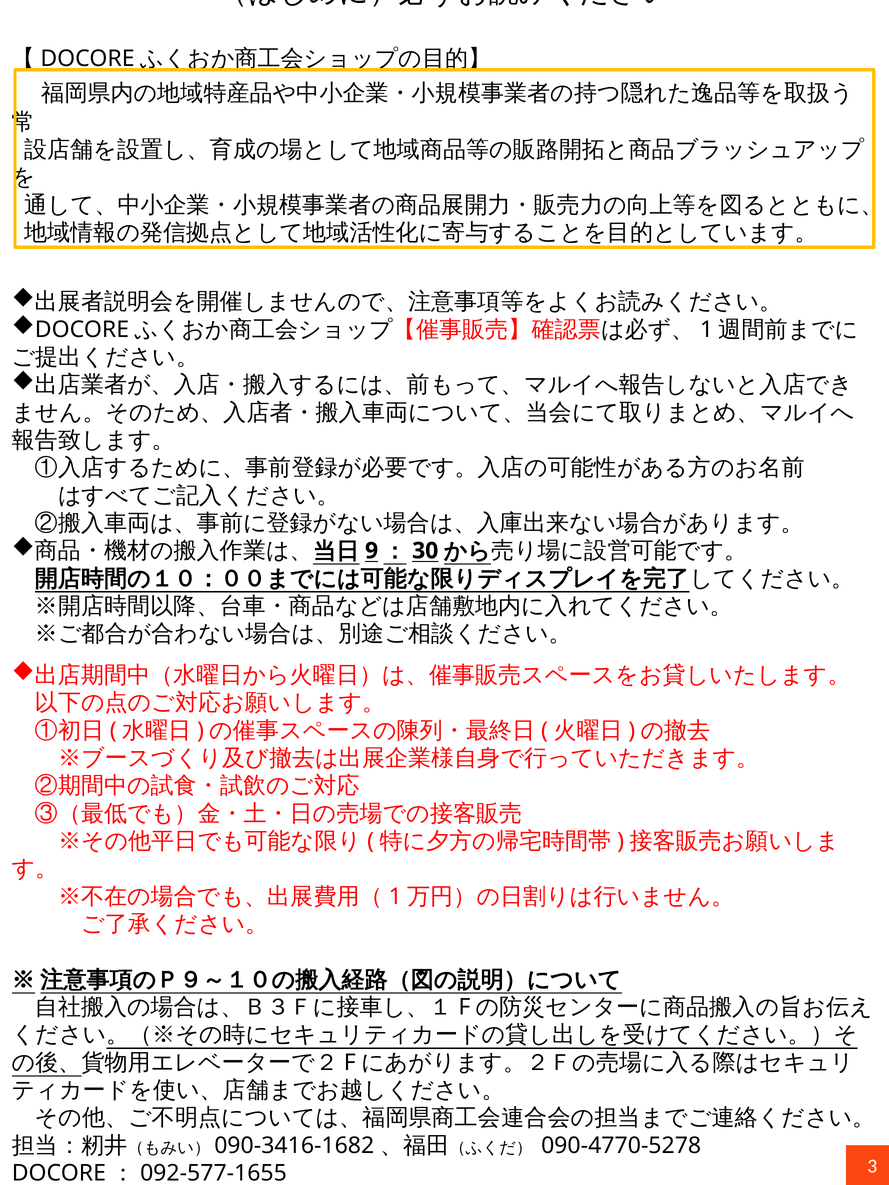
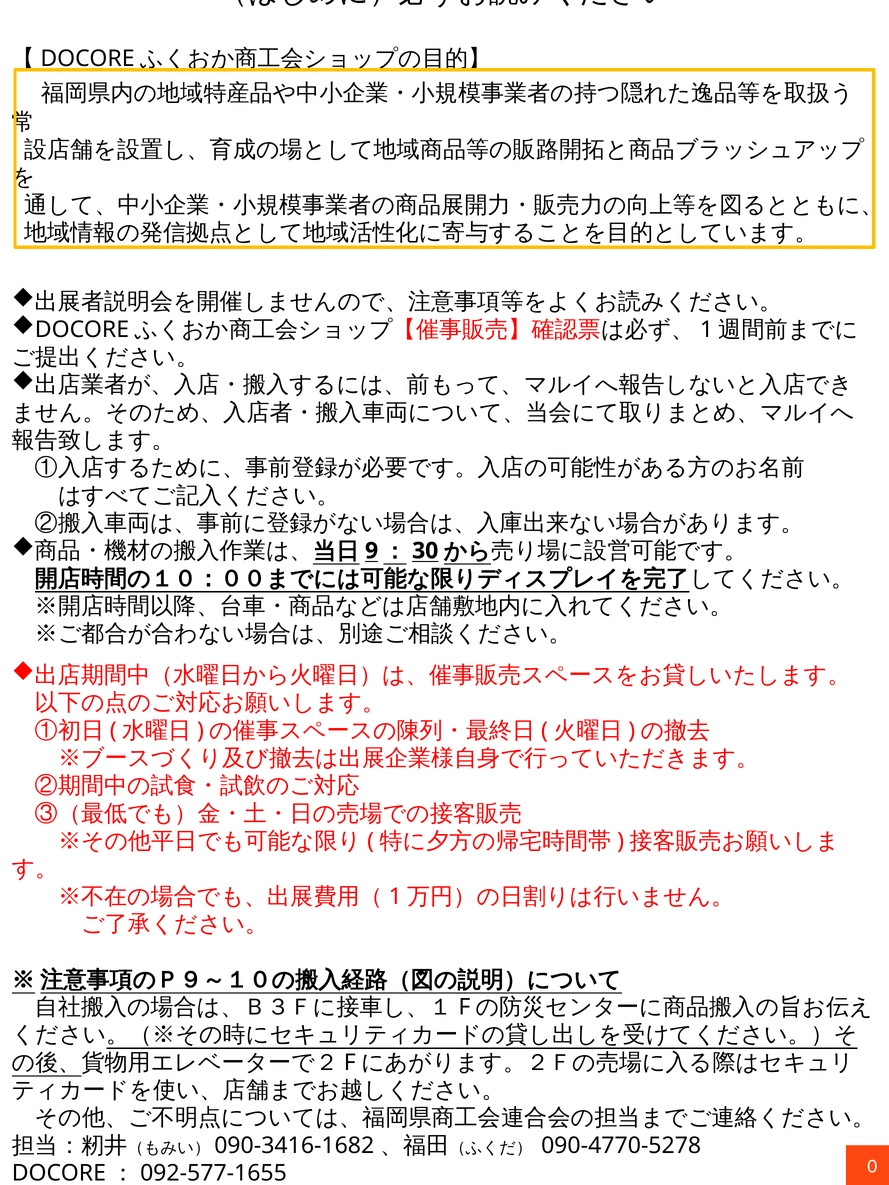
3: 3 -> 0 (872, 1167)
